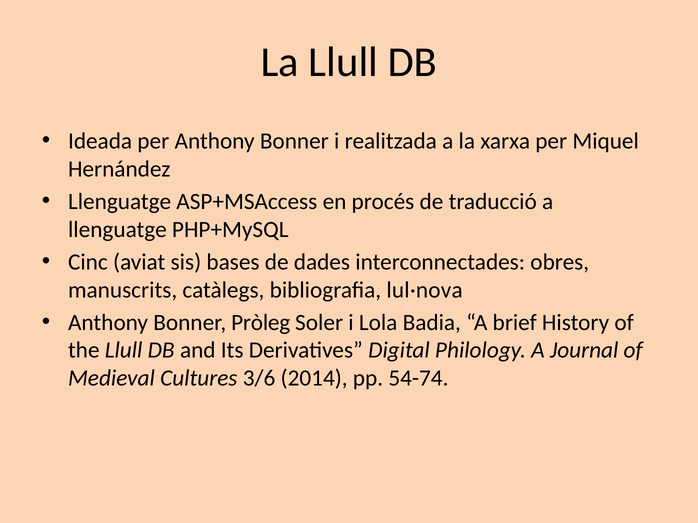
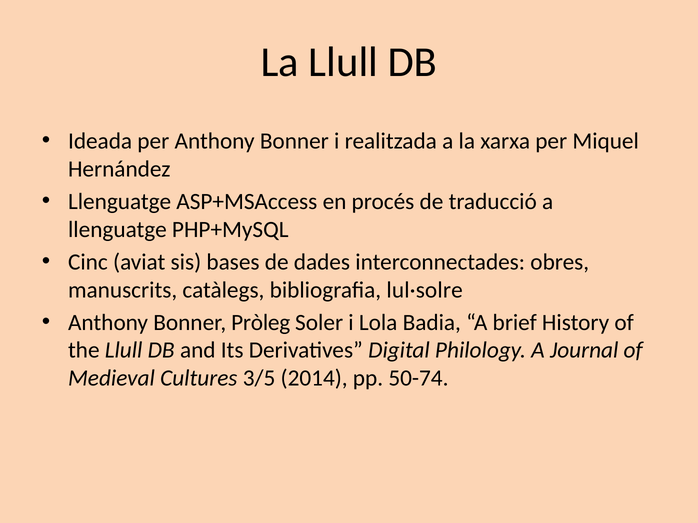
lul·nova: lul·nova -> lul·solre (425, 290)
3/6: 3/6 -> 3/5 (259, 379)
54-74: 54-74 -> 50-74 (418, 379)
